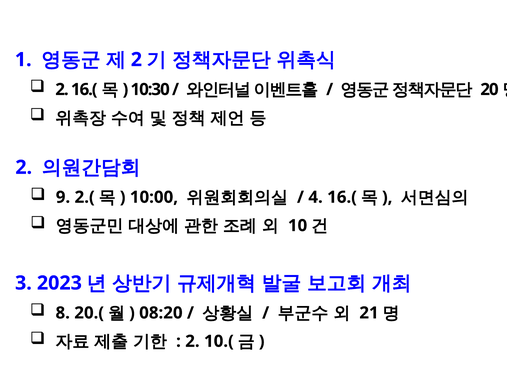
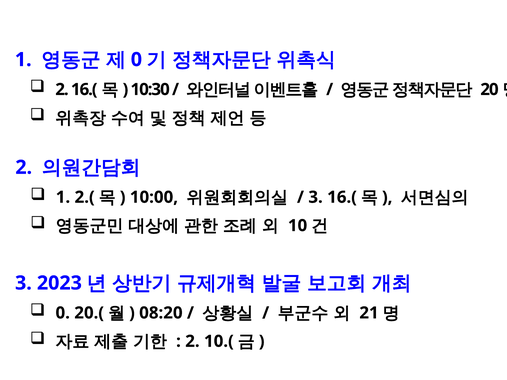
2: 2 -> 0 (136, 60)
9: 9 -> 1 (63, 197)
4: 4 -> 3 (316, 197)
8: 8 -> 0 (63, 313)
